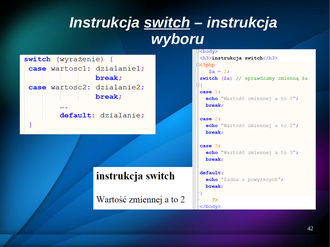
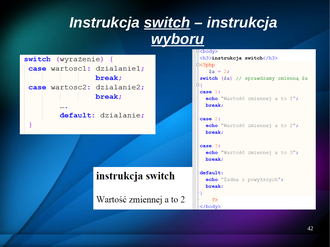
wyboru underline: none -> present (178, 39)
